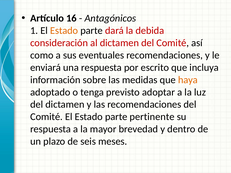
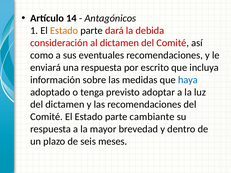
16: 16 -> 14 (71, 18)
haya colour: orange -> blue (188, 80)
pertinente: pertinente -> cambiante (152, 117)
